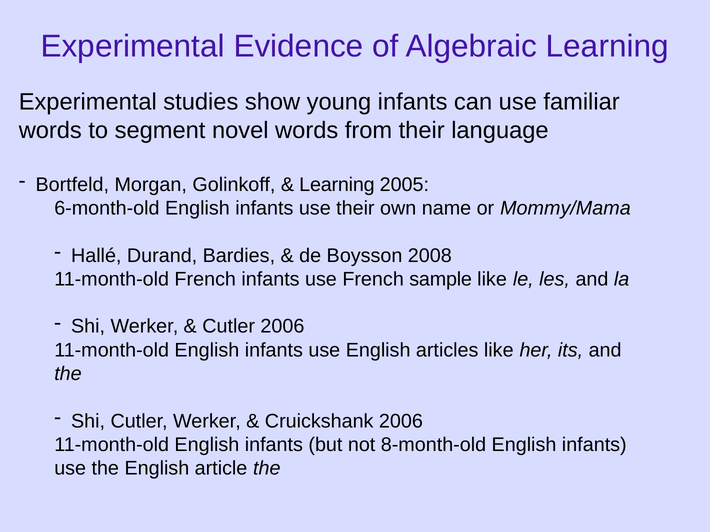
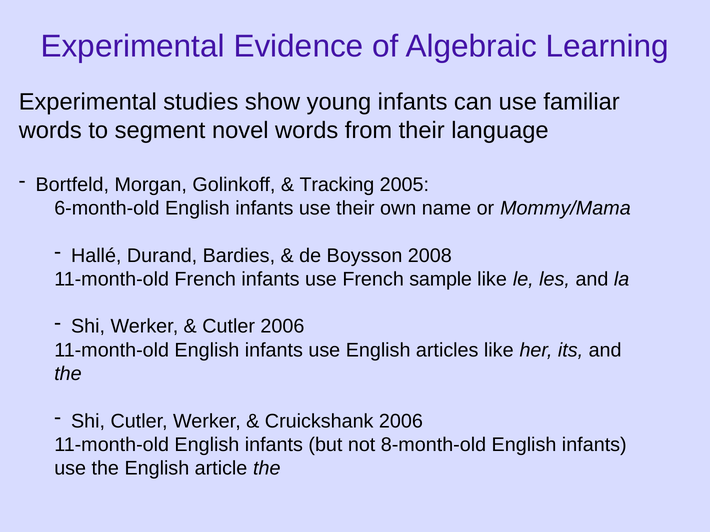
Learning: Learning -> Tracking (337, 185)
